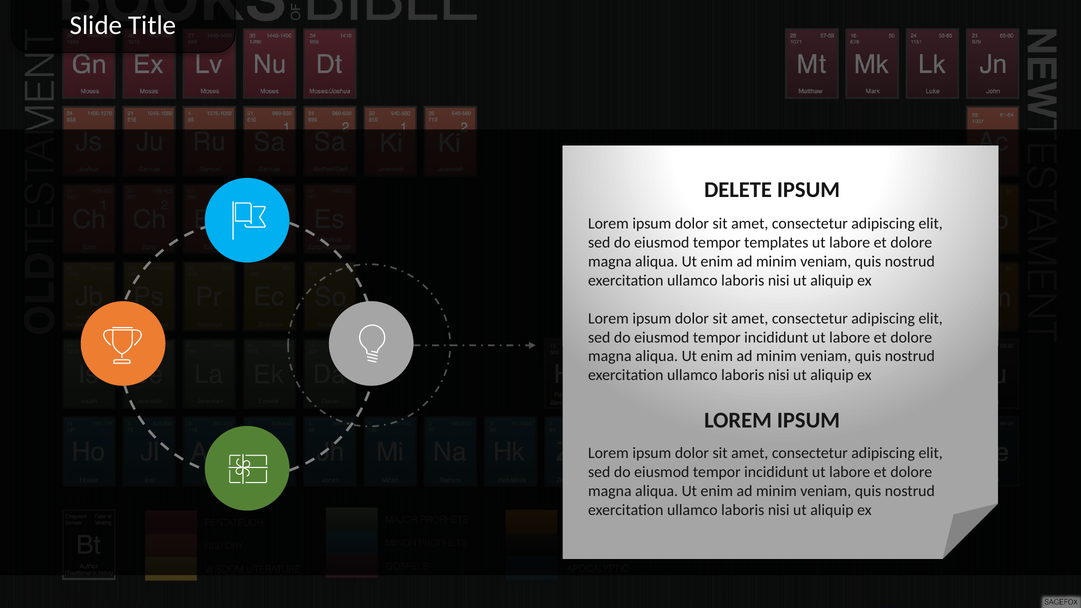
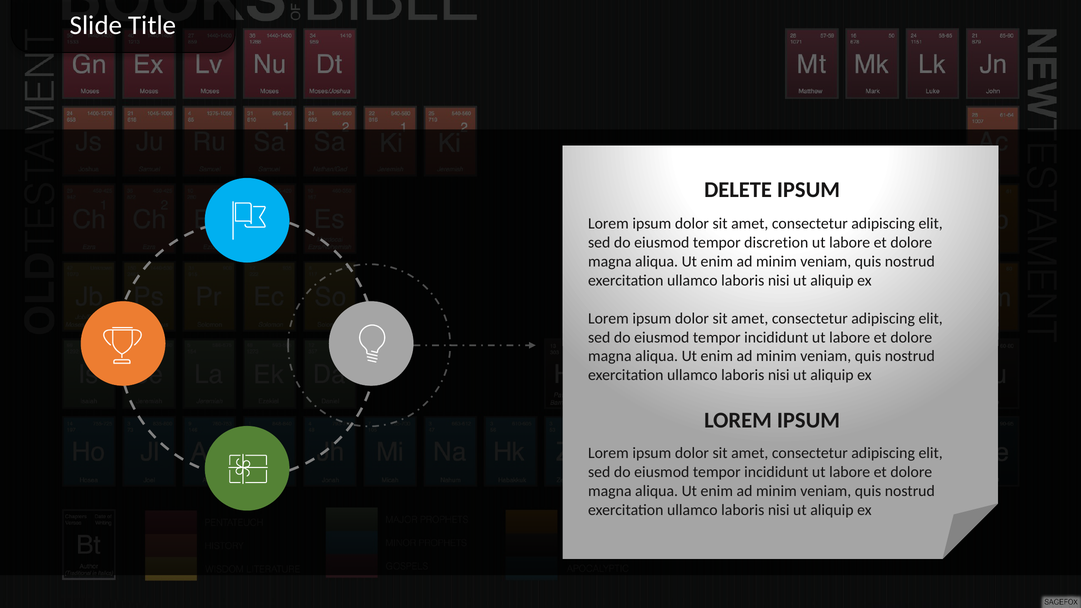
templates: templates -> discretion (776, 243)
